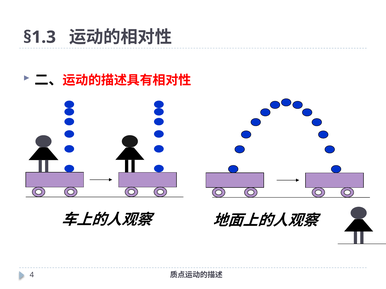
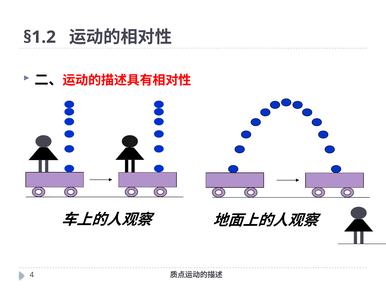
§1.3: §1.3 -> §1.2 (40, 37)
